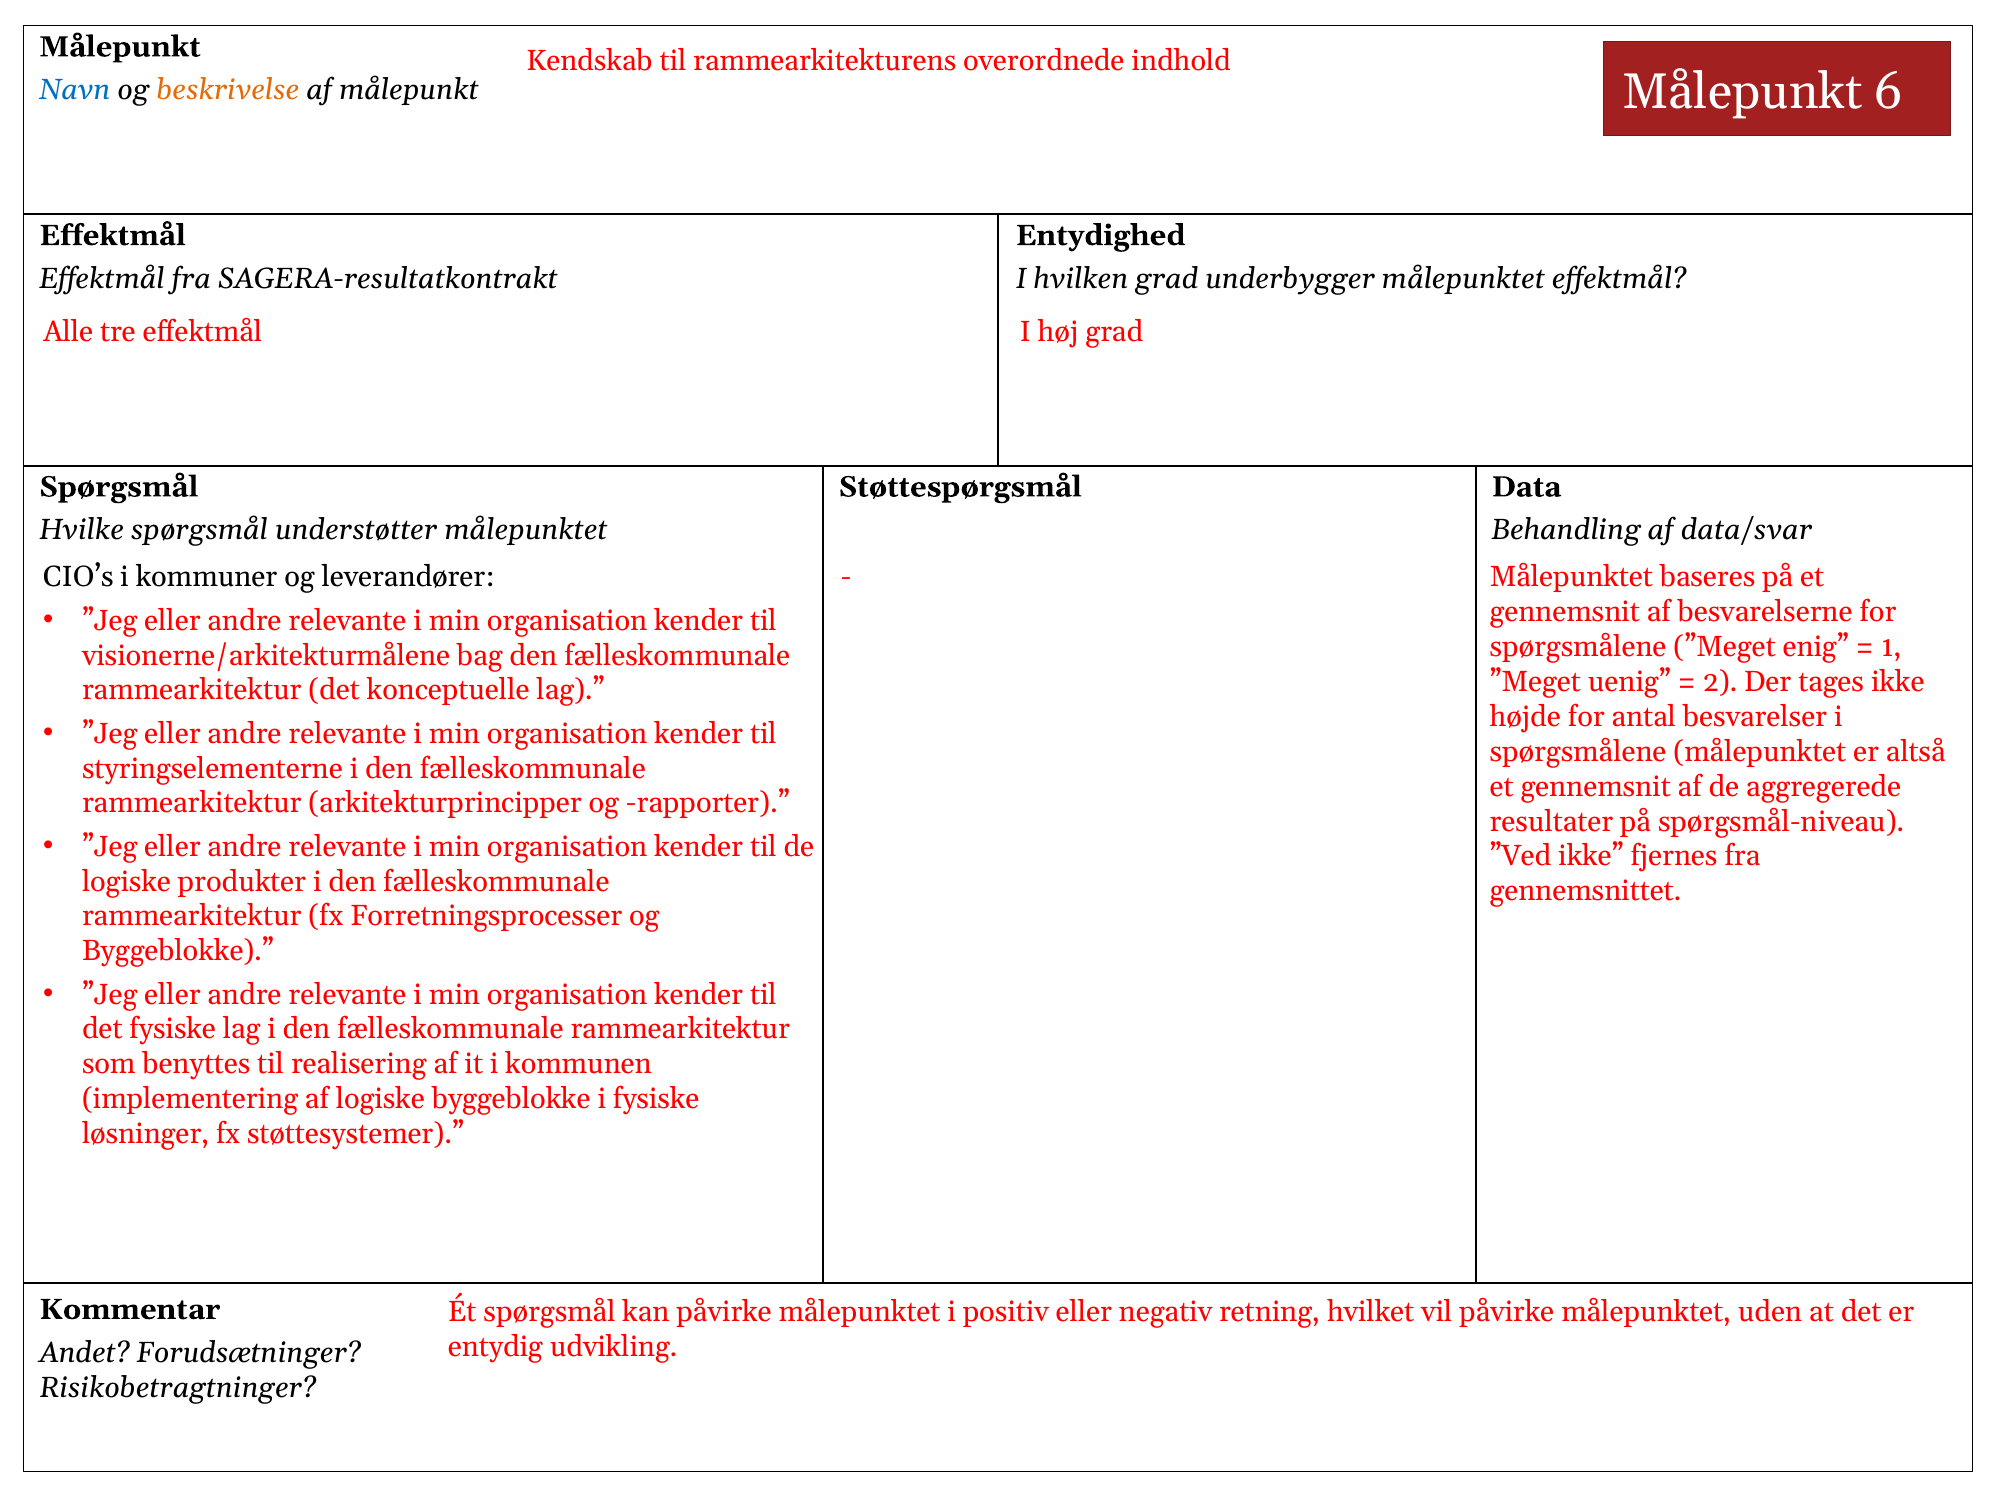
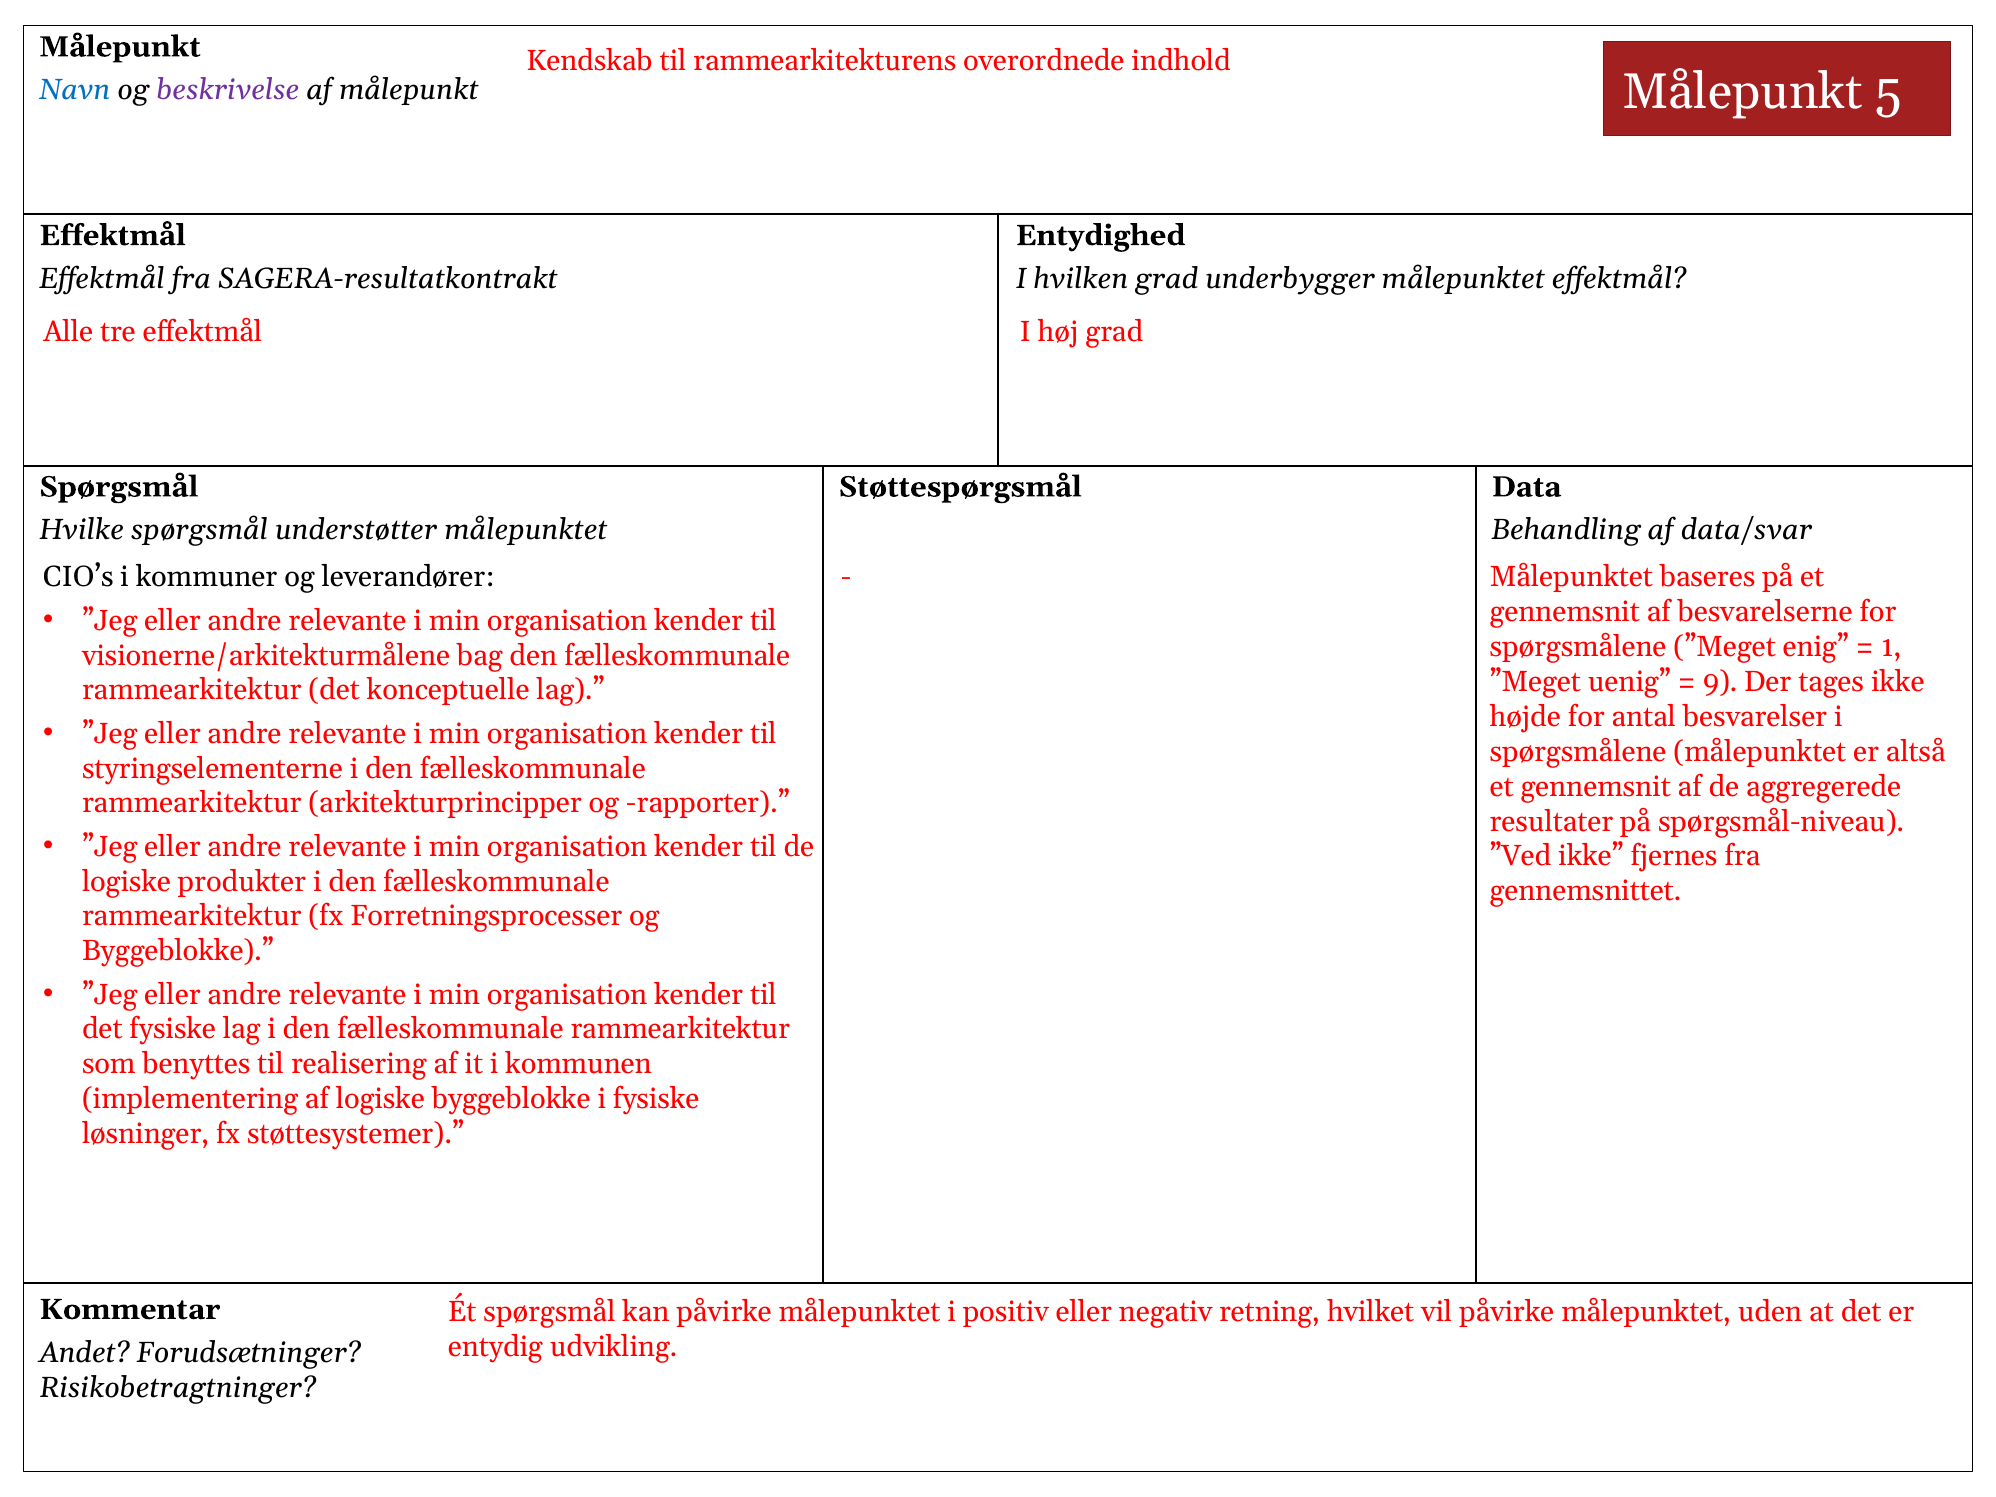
6: 6 -> 5 (1889, 92)
beskrivelse colour: orange -> purple (228, 90)
2: 2 -> 9 (1720, 682)
